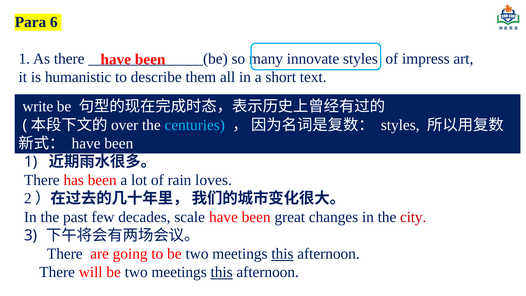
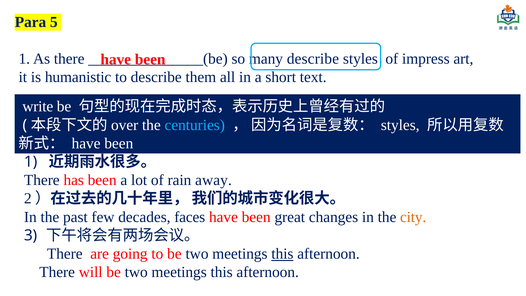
6: 6 -> 5 (54, 22)
many innovate: innovate -> describe (313, 59)
loves: loves -> away (214, 180)
scale: scale -> faces (190, 217)
city colour: red -> orange (413, 217)
this underline: present -> none (222, 272)
